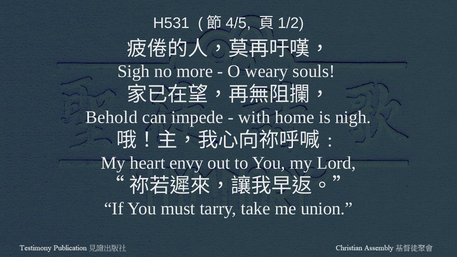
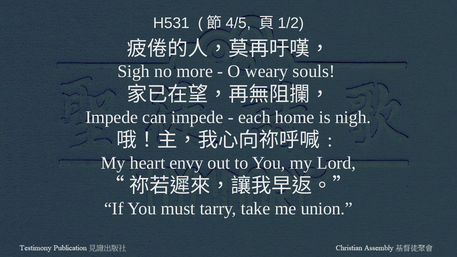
Behold: Behold -> Impede (112, 117)
with: with -> each (254, 117)
